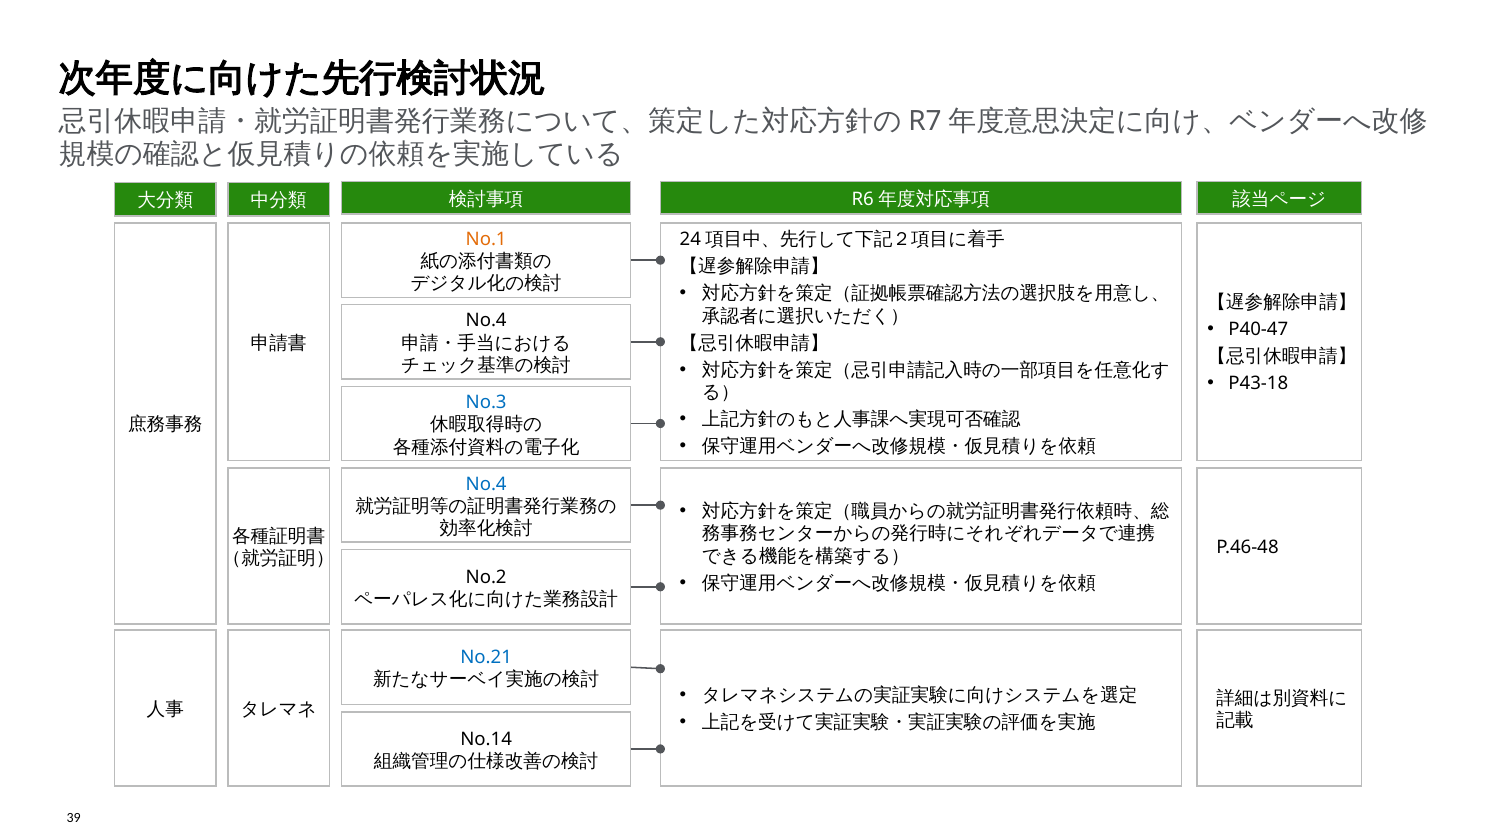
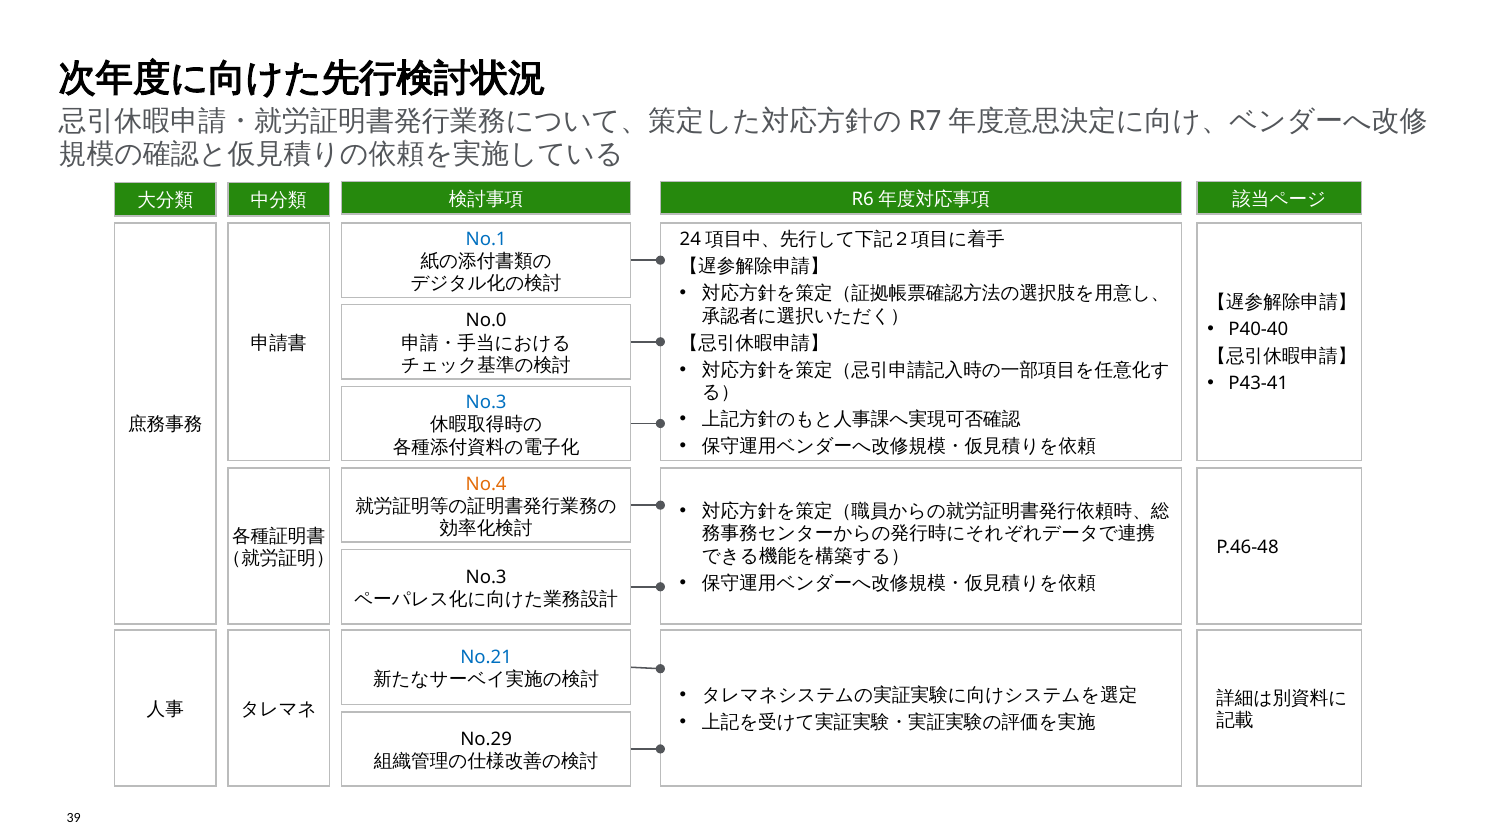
No.1 colour: orange -> blue (486, 239)
No.4: No.4 -> No.0 (486, 321)
P40-47: P40-47 -> P40-40 (1258, 330)
P43-18: P43-18 -> P43-41 (1258, 384)
No.4 colour: blue -> orange (486, 484)
No.2: No.2 -> No.3 (486, 577)
No.14: No.14 -> No.29 (486, 740)
